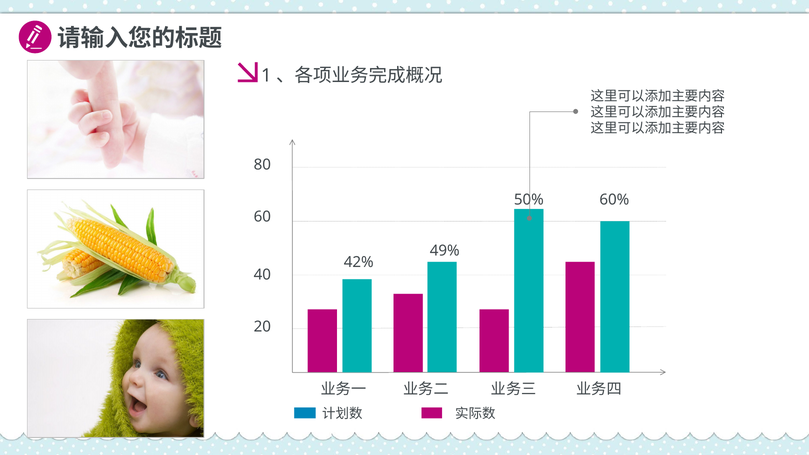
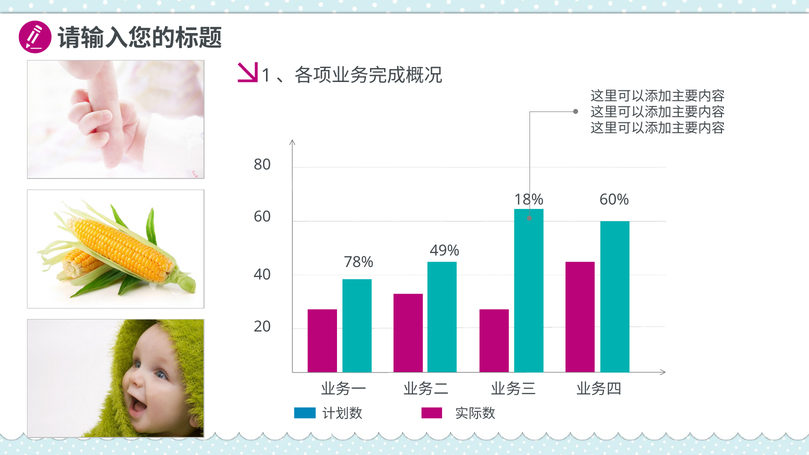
50%: 50% -> 18% (529, 199)
42%: 42% -> 78% (359, 262)
